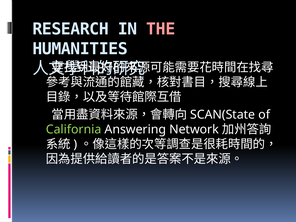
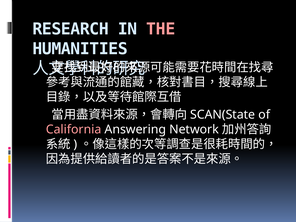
California colour: light green -> pink (74, 130)
